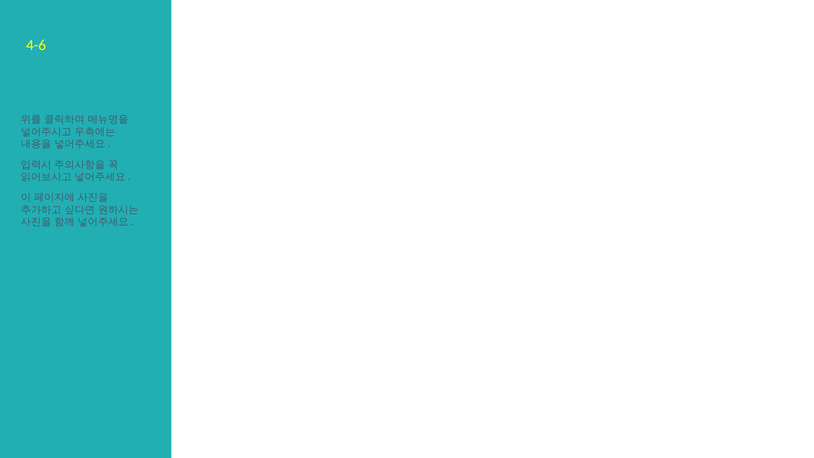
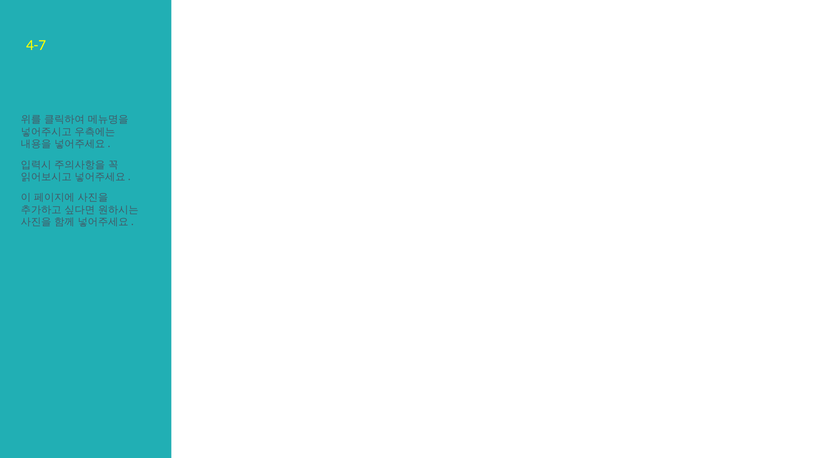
4-6: 4-6 -> 4-7 (36, 45)
